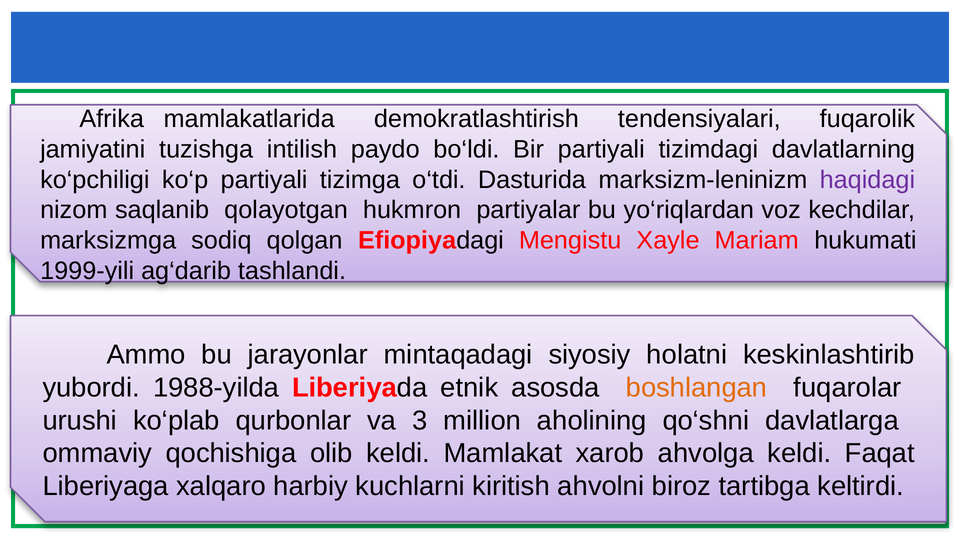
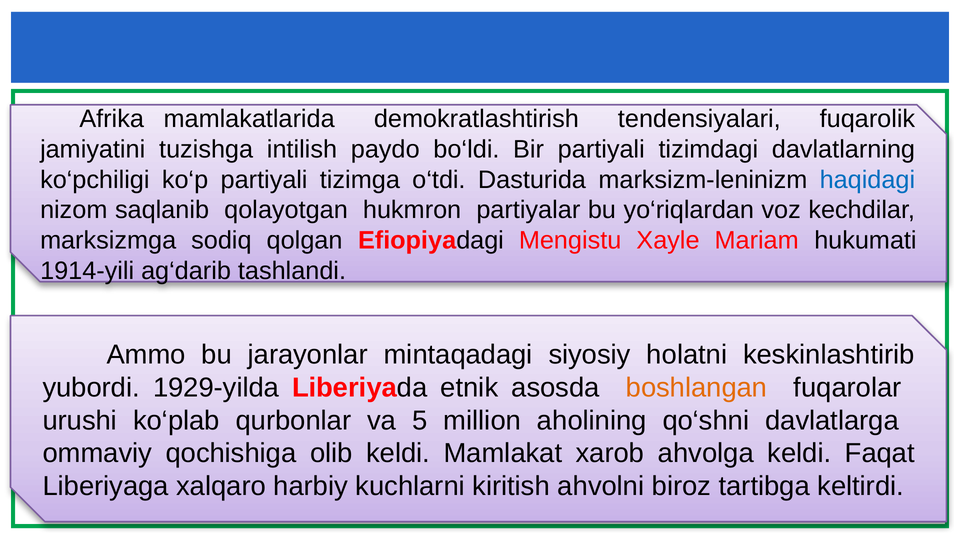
haqidagi colour: purple -> blue (867, 180)
1999-yili: 1999-yili -> 1914-yili (87, 271)
1988-yilda: 1988-yilda -> 1929-yilda (216, 388)
3: 3 -> 5 (420, 421)
